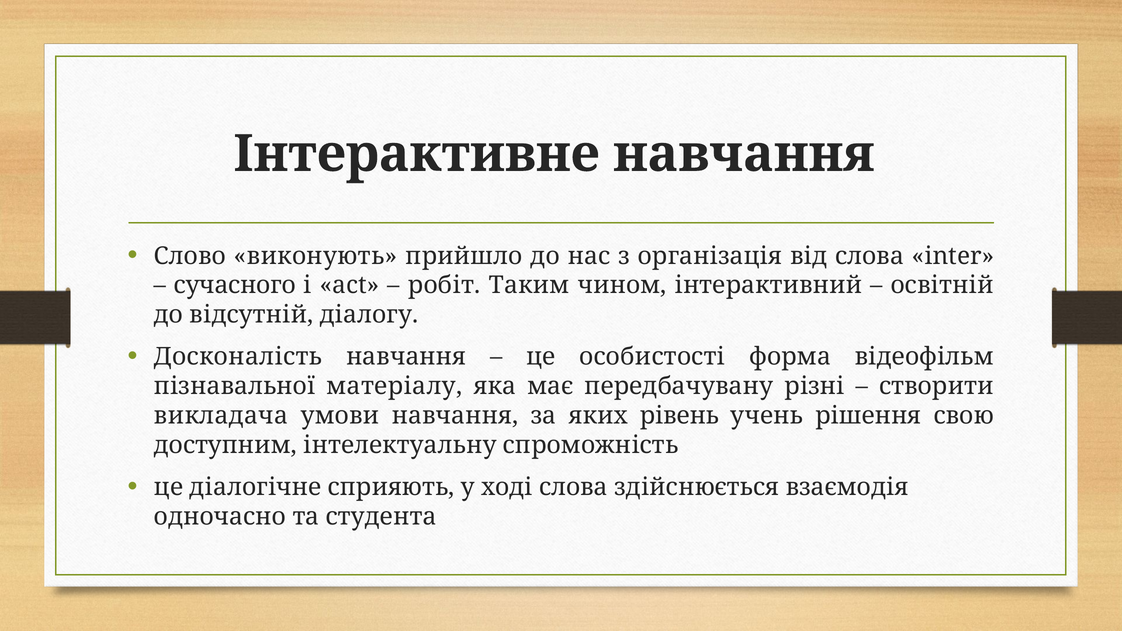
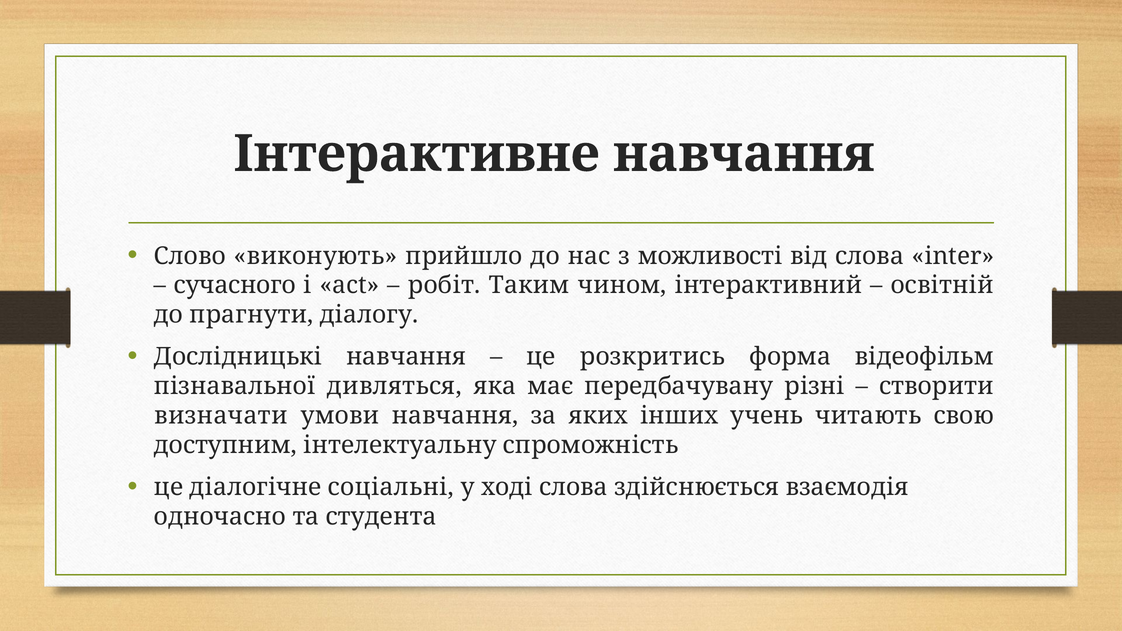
організація: організація -> можливості (710, 256)
відсутній: відсутній -> прагнути (251, 315)
Досконалість: Досконалість -> Дослідницькі (238, 357)
особистості: особистості -> розкритись (652, 357)
матеріалу: матеріалу -> дивляться (394, 386)
викладача: викладача -> визначати (221, 416)
рівень: рівень -> інших (679, 416)
рішення: рішення -> читають (868, 416)
сприяють: сприяють -> соціальні (391, 487)
